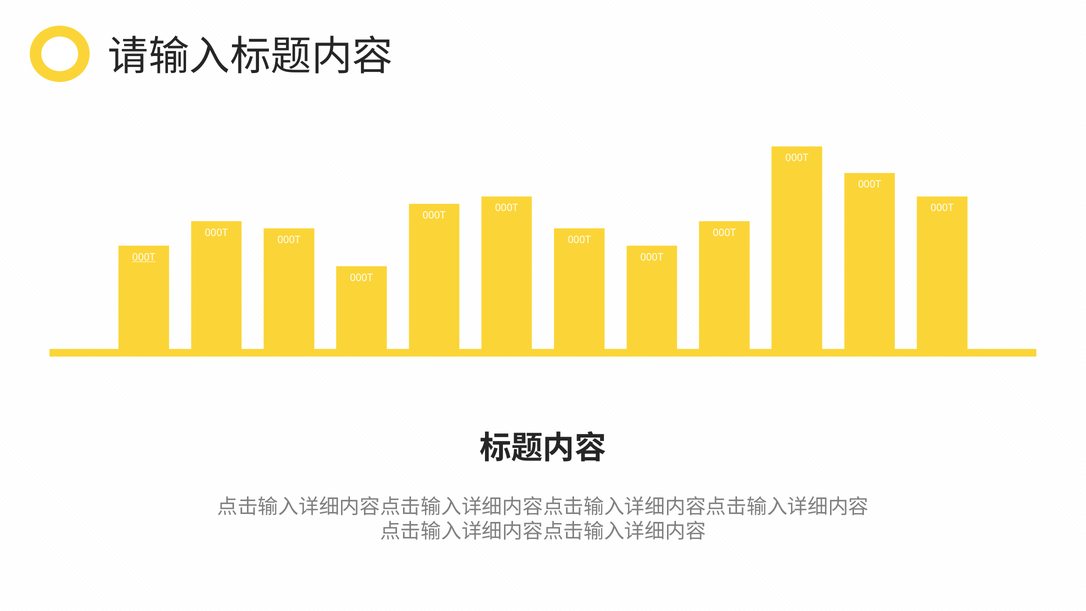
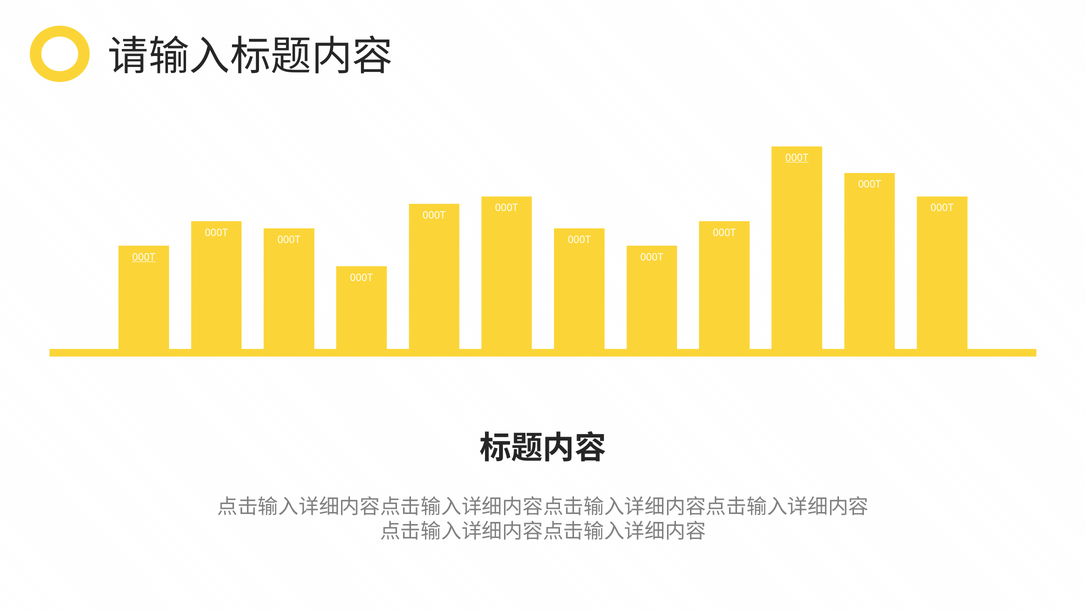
000T underline: none -> present (797, 158)
